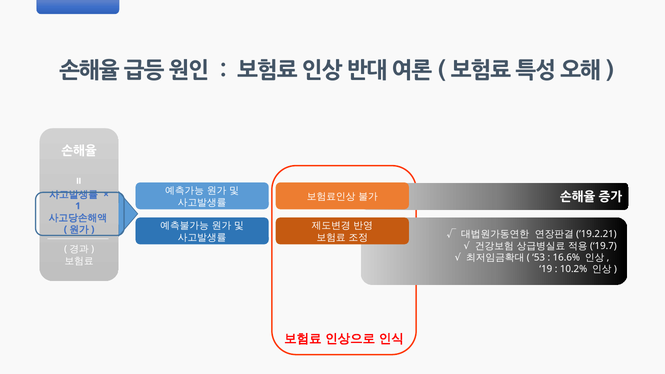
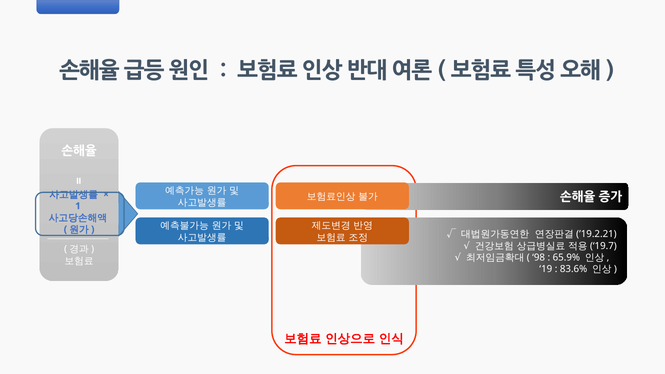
53: 53 -> 98 (539, 258)
16.6%: 16.6% -> 65.9% (566, 258)
10.2%: 10.2% -> 83.6% (574, 269)
